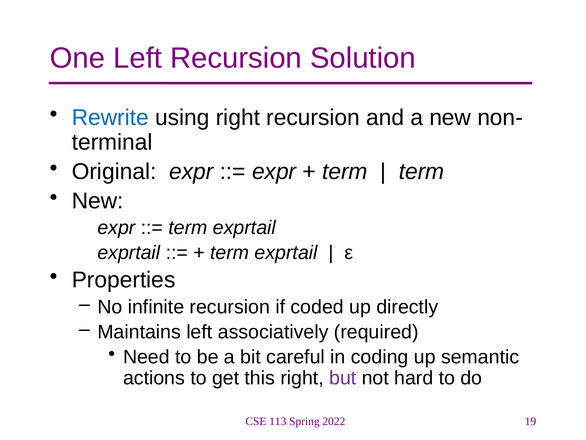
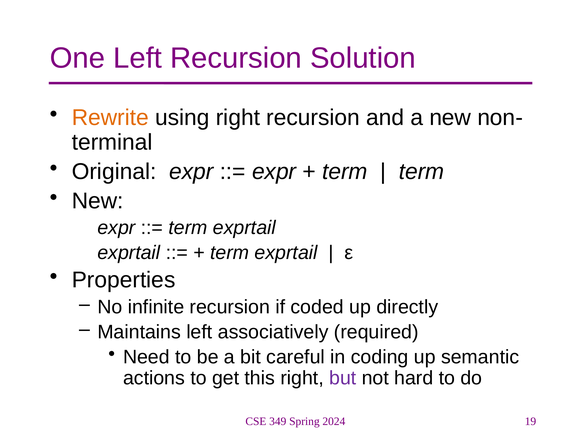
Rewrite colour: blue -> orange (110, 118)
113: 113 -> 349 (278, 421)
2022: 2022 -> 2024 (334, 421)
